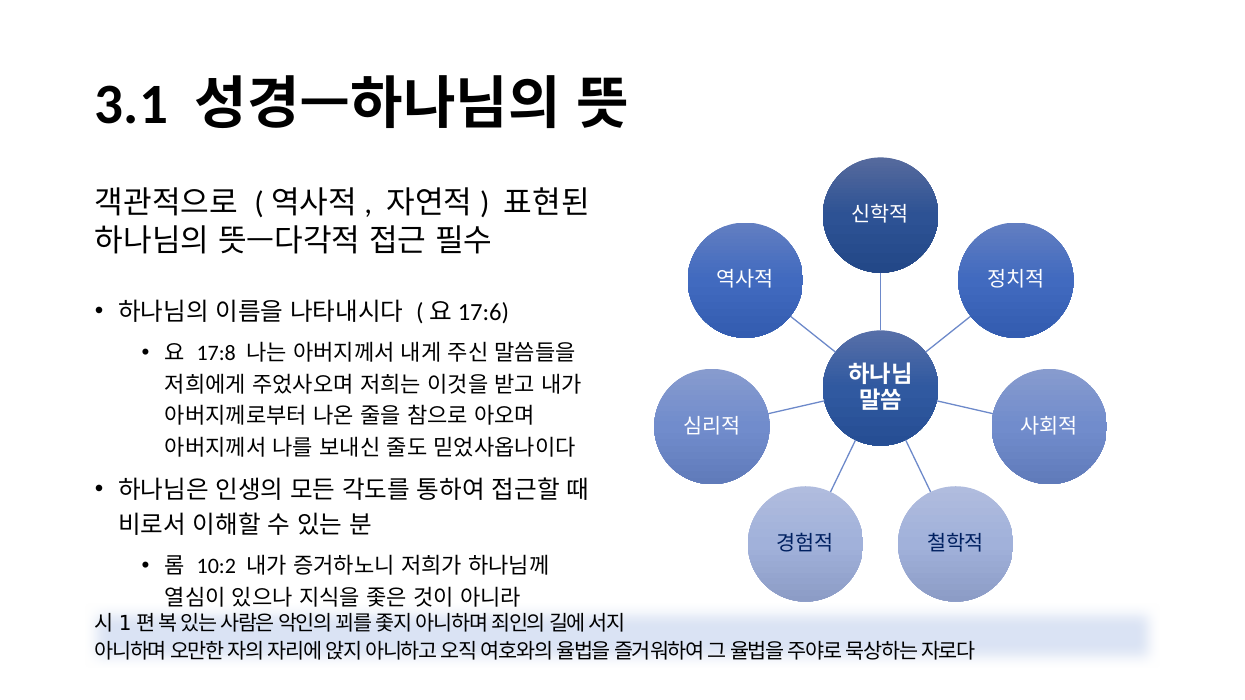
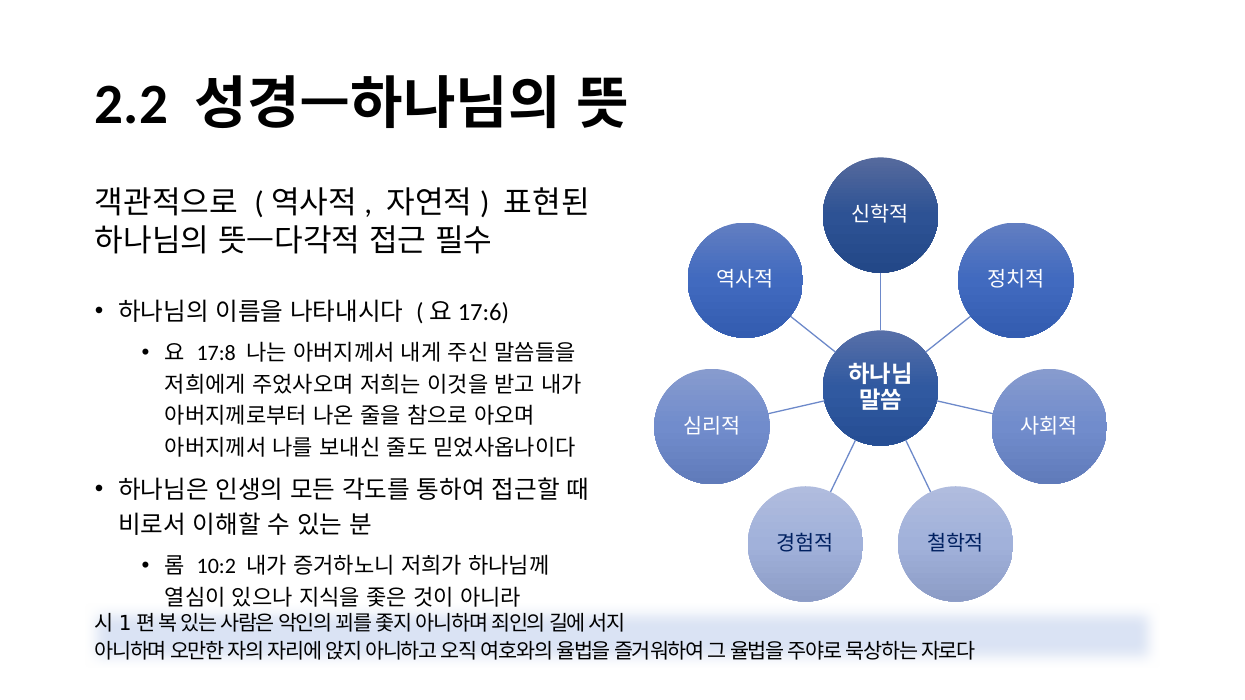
3.1: 3.1 -> 2.2 (131, 105)
